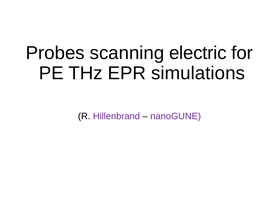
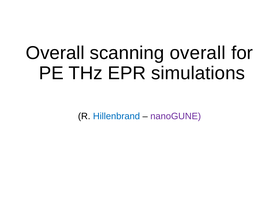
Probes: Probes -> Overall (55, 53)
scanning electric: electric -> overall (198, 53)
Hillenbrand colour: purple -> blue (116, 116)
